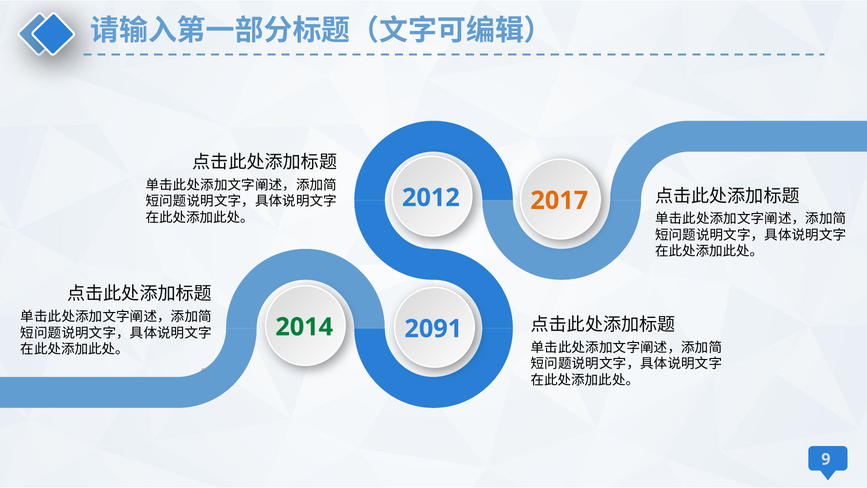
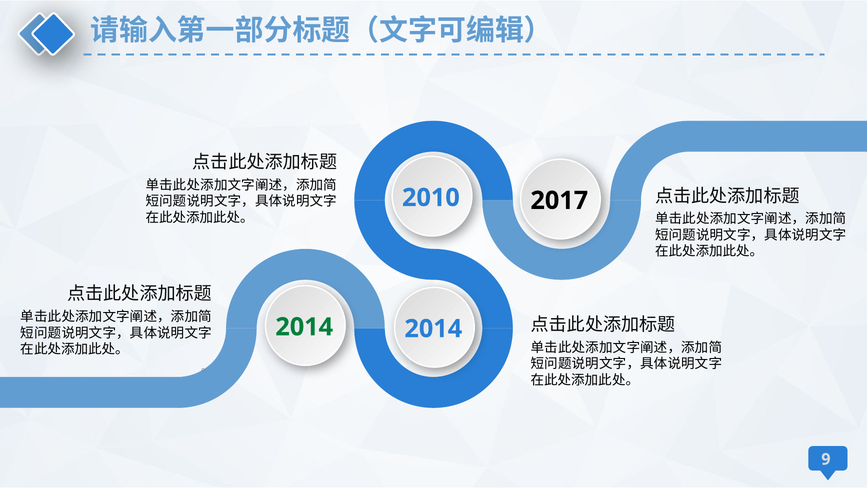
2012: 2012 -> 2010 (431, 198)
2017 colour: orange -> black (559, 200)
2091: 2091 -> 2014 (433, 329)
